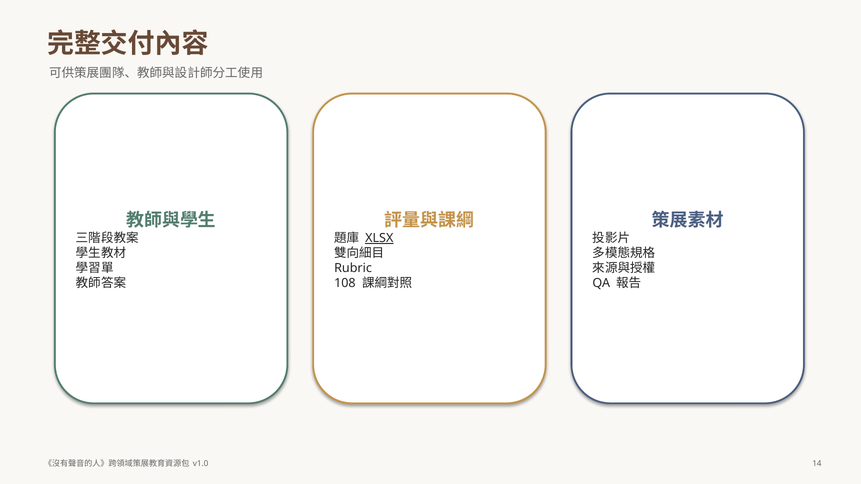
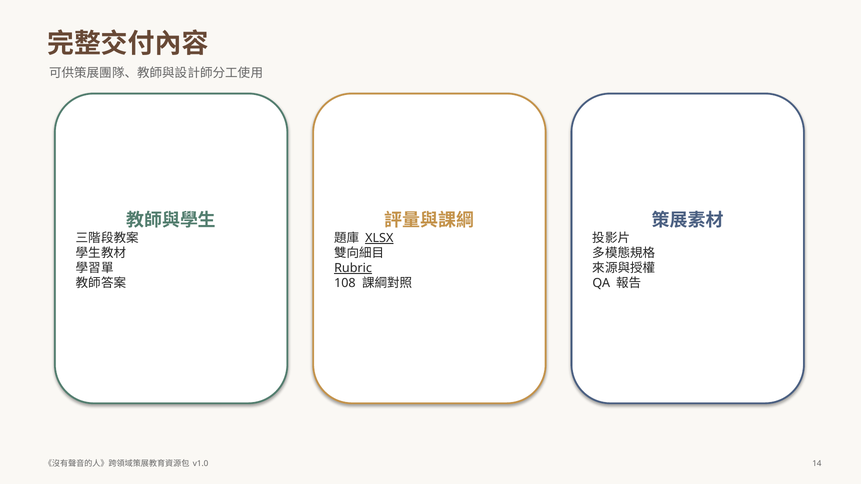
Rubric underline: none -> present (353, 268)
